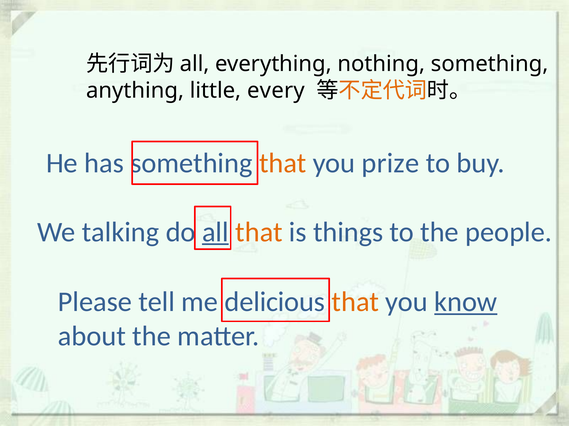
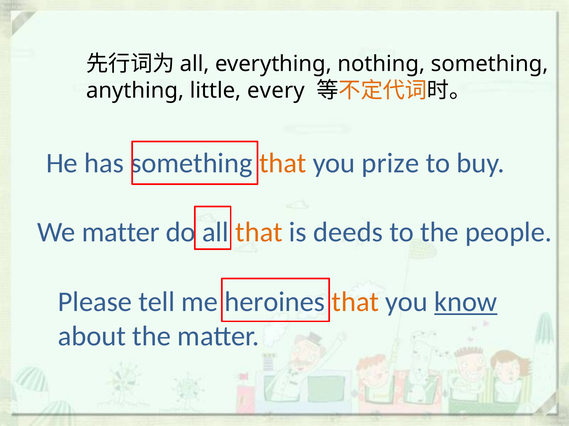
We talking: talking -> matter (121, 232)
all underline: present -> none (215, 232)
things: things -> deeds (348, 232)
delicious: delicious -> heroines (275, 302)
